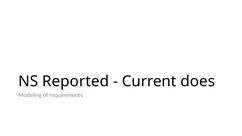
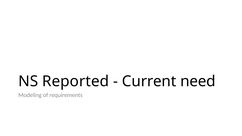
does: does -> need (198, 81)
